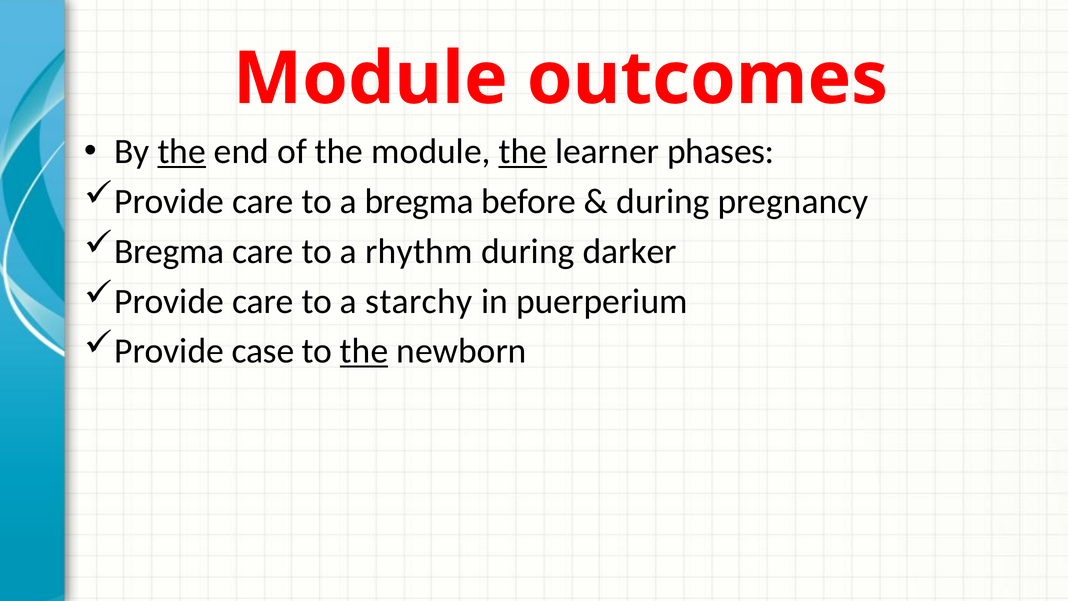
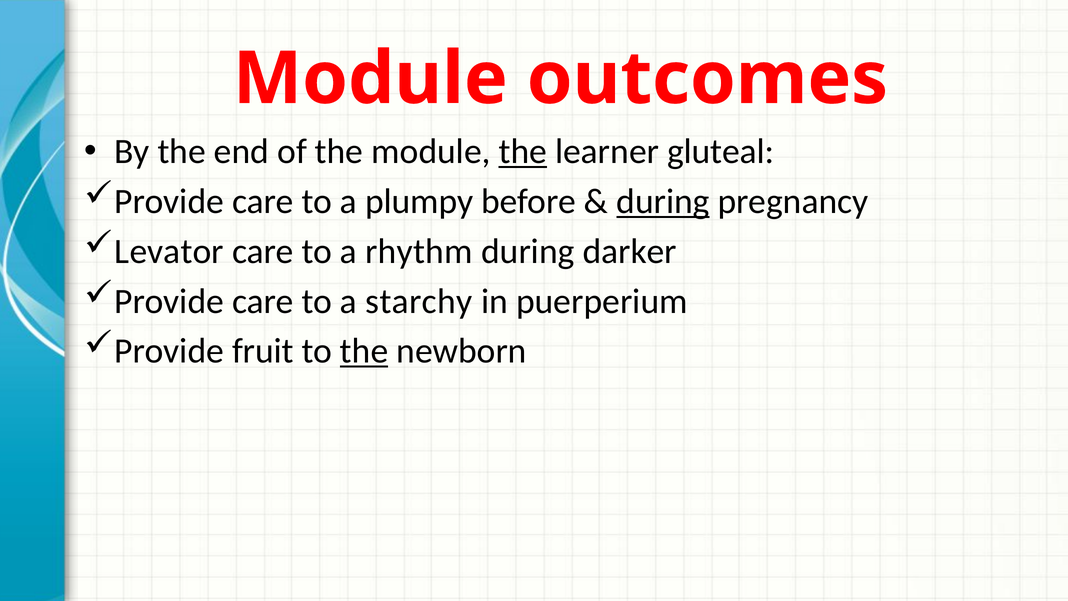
the underline: present -> none (182, 152)
phases: phases -> gluteal (721, 152)
a bregma: bregma -> plumpy (419, 201)
during underline: none -> present (663, 201)
Bregma: Bregma -> Levator (169, 251)
case: case -> fruit (263, 351)
